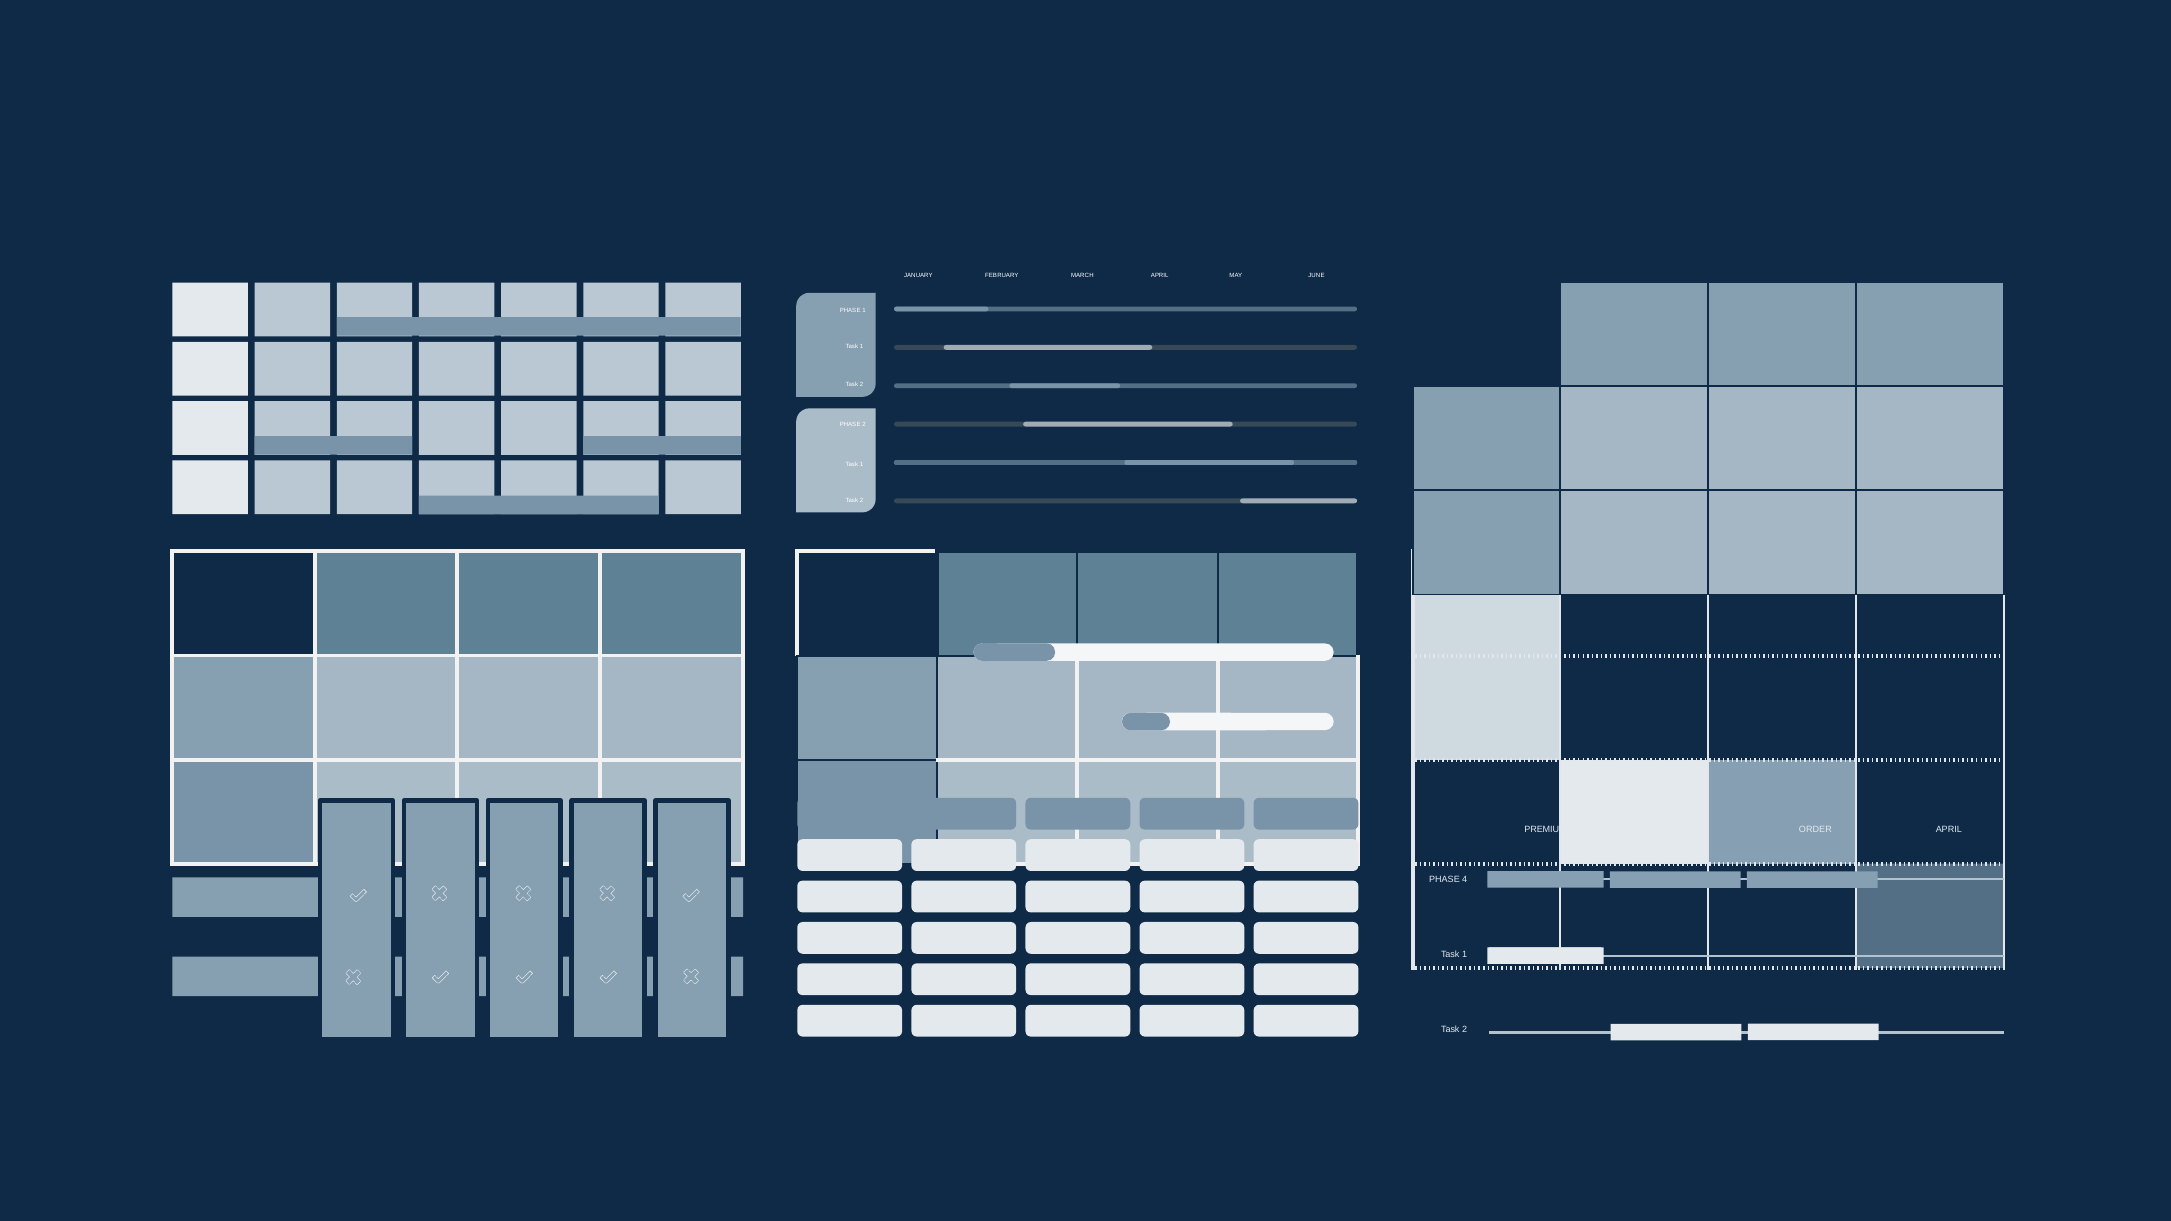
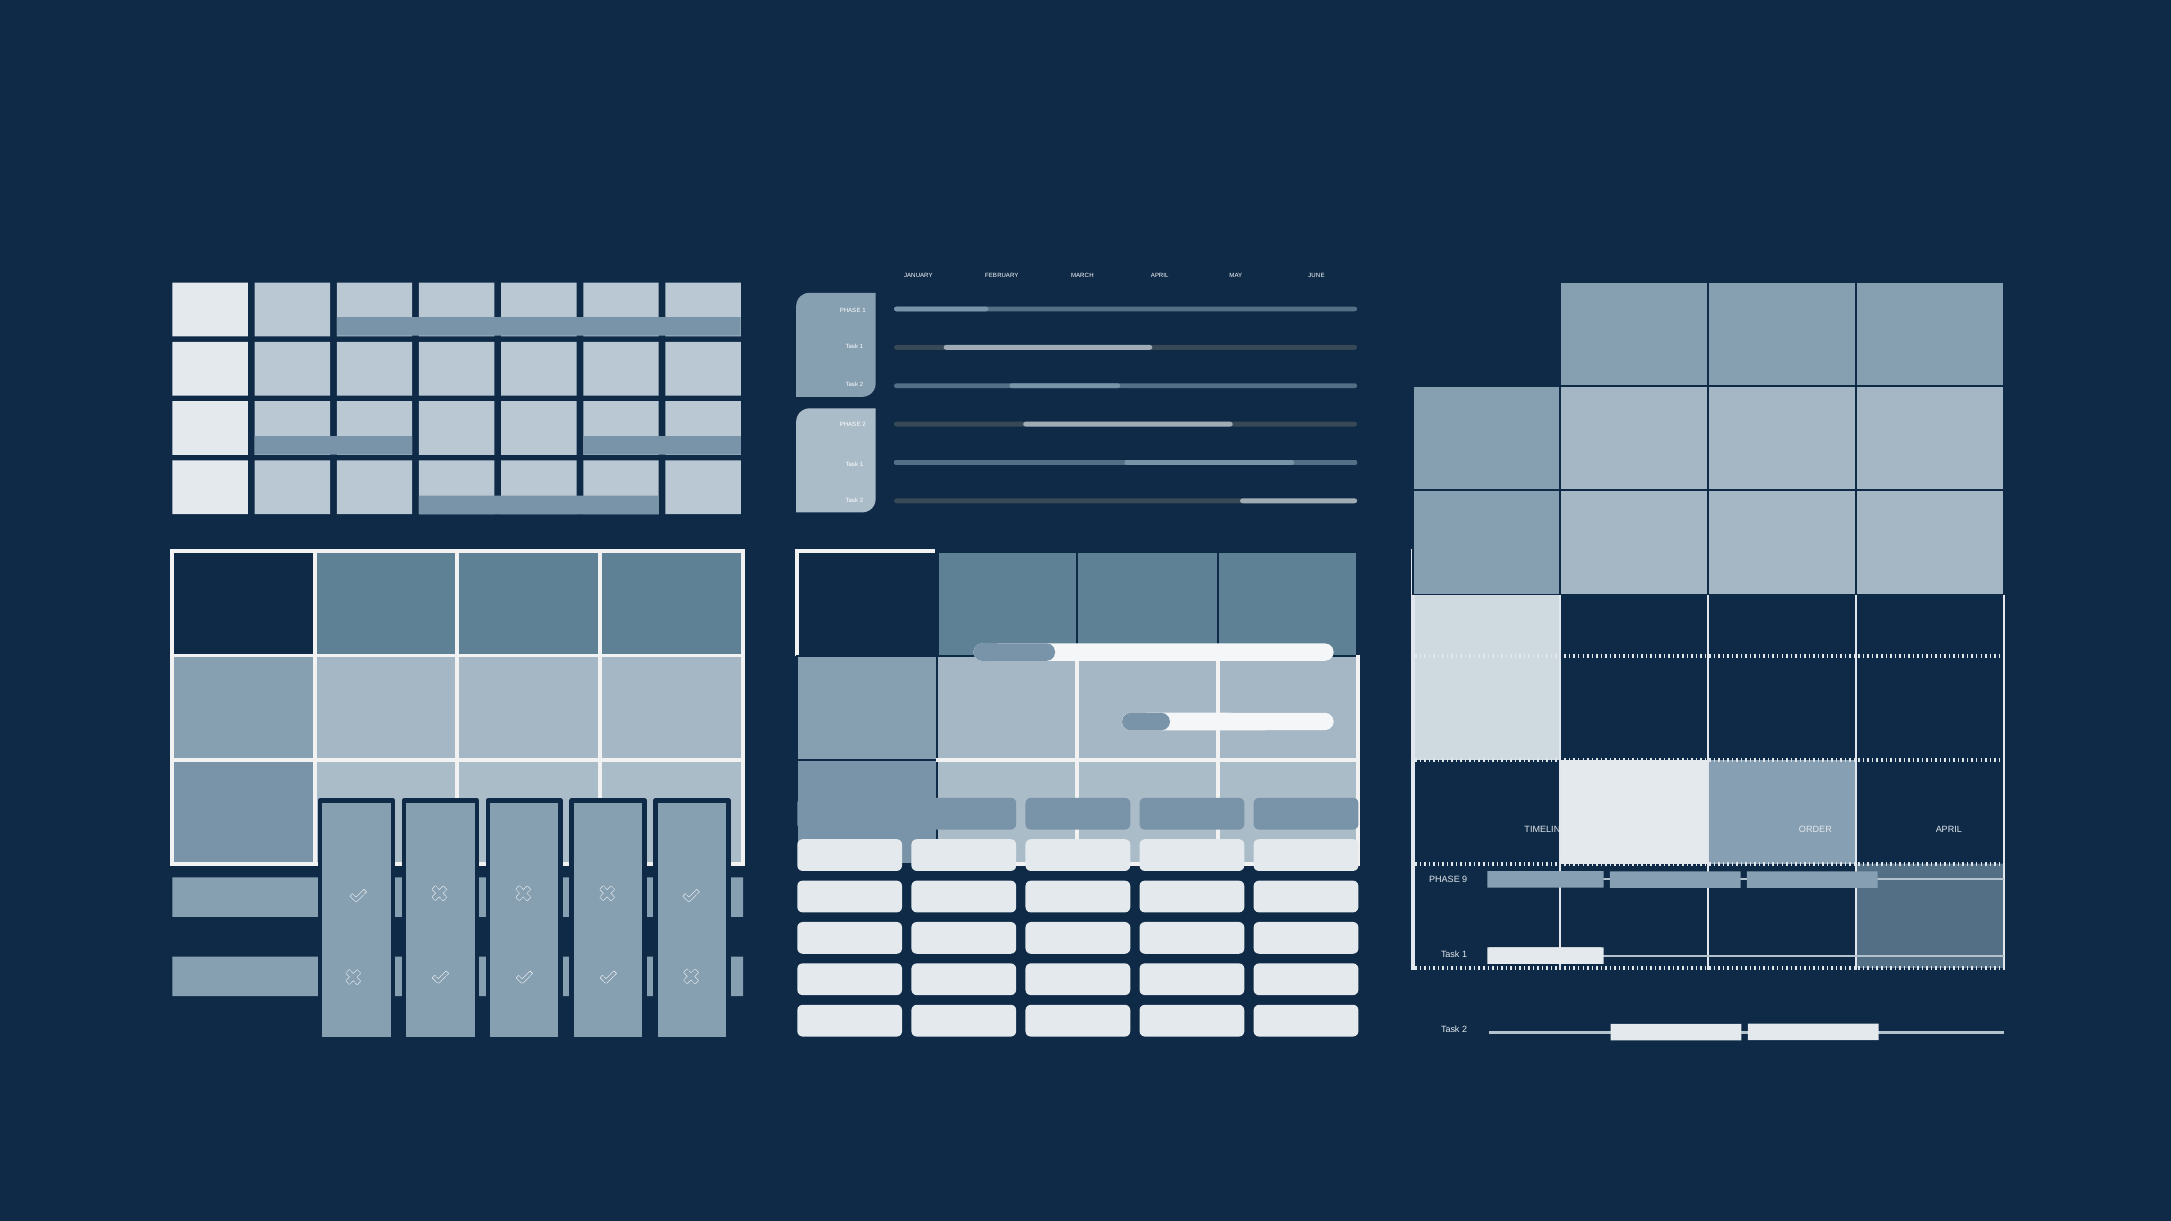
PREMIUM: PREMIUM -> TIMELINE (1545, 830)
4: 4 -> 9 (1465, 880)
